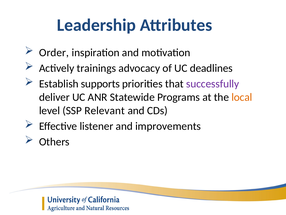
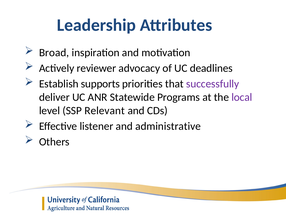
Order: Order -> Broad (54, 52)
trainings: trainings -> reviewer (96, 68)
local colour: orange -> purple (242, 97)
improvements: improvements -> administrative (168, 126)
